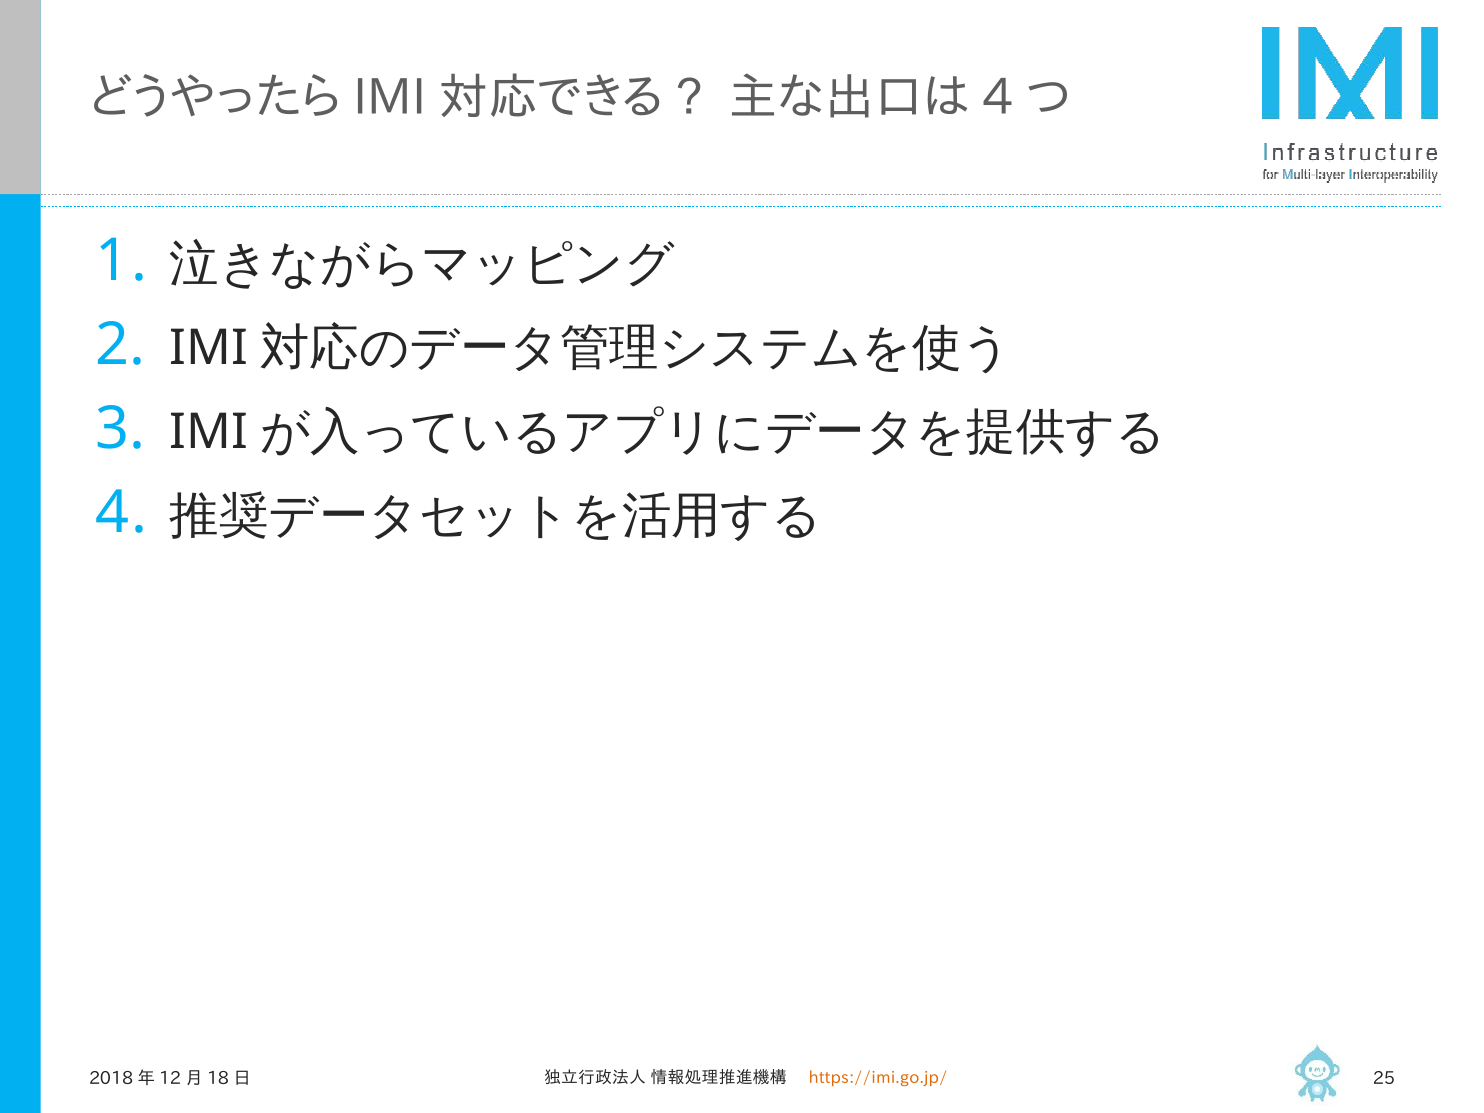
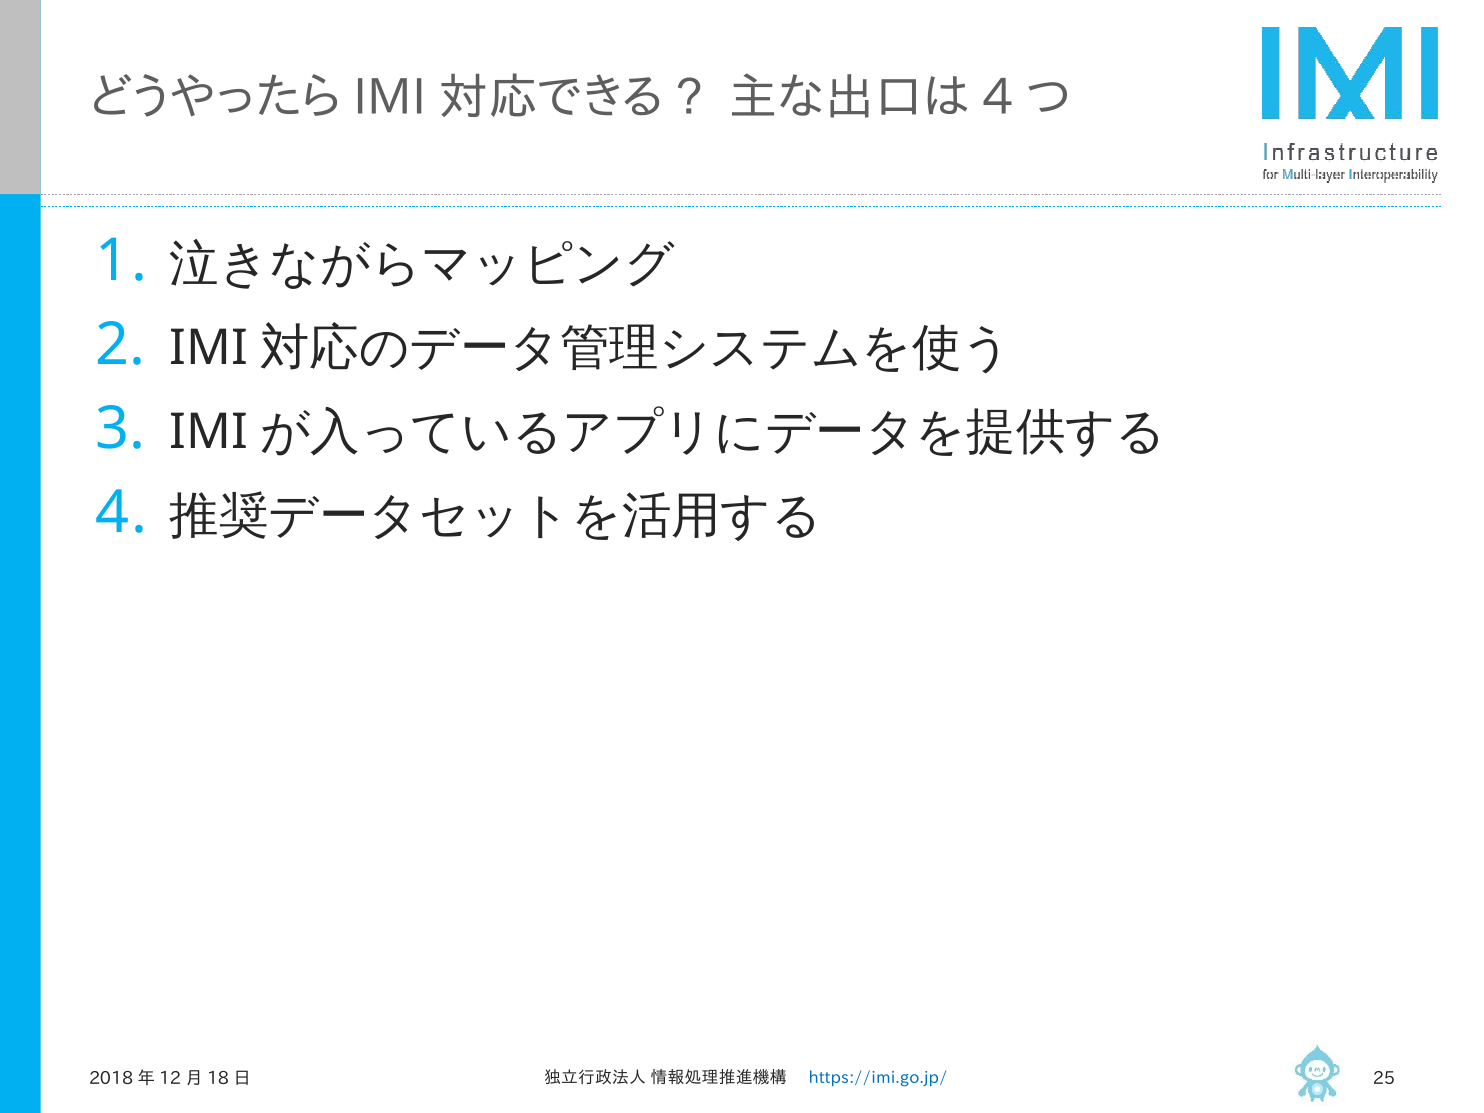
https://imi.go.jp/ colour: orange -> blue (878, 1078)
